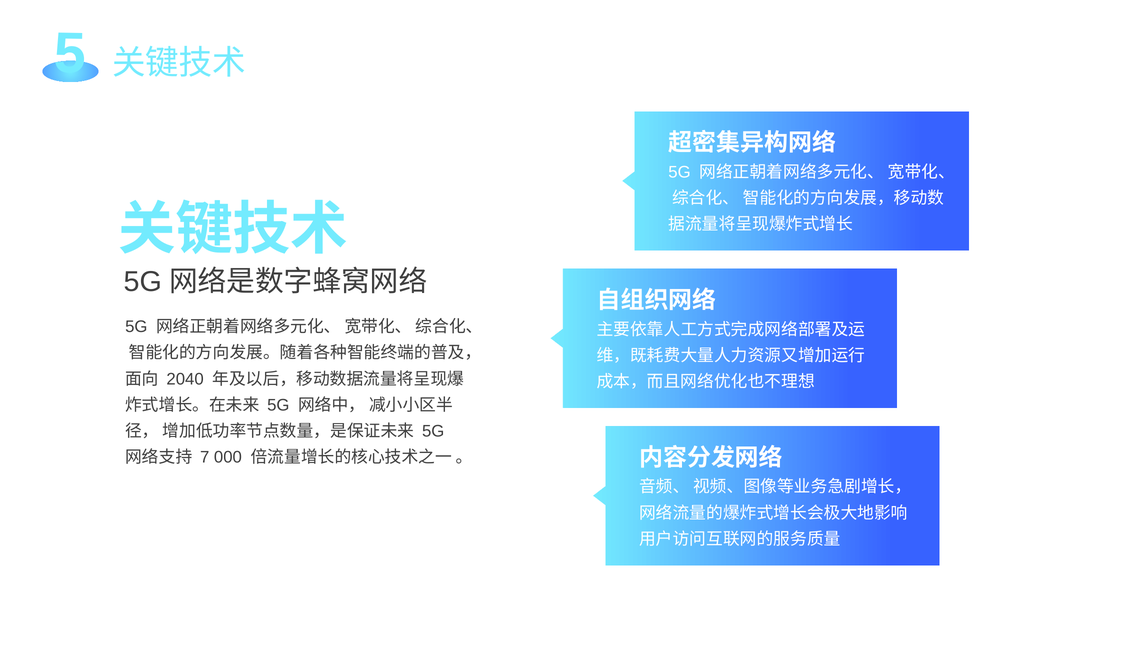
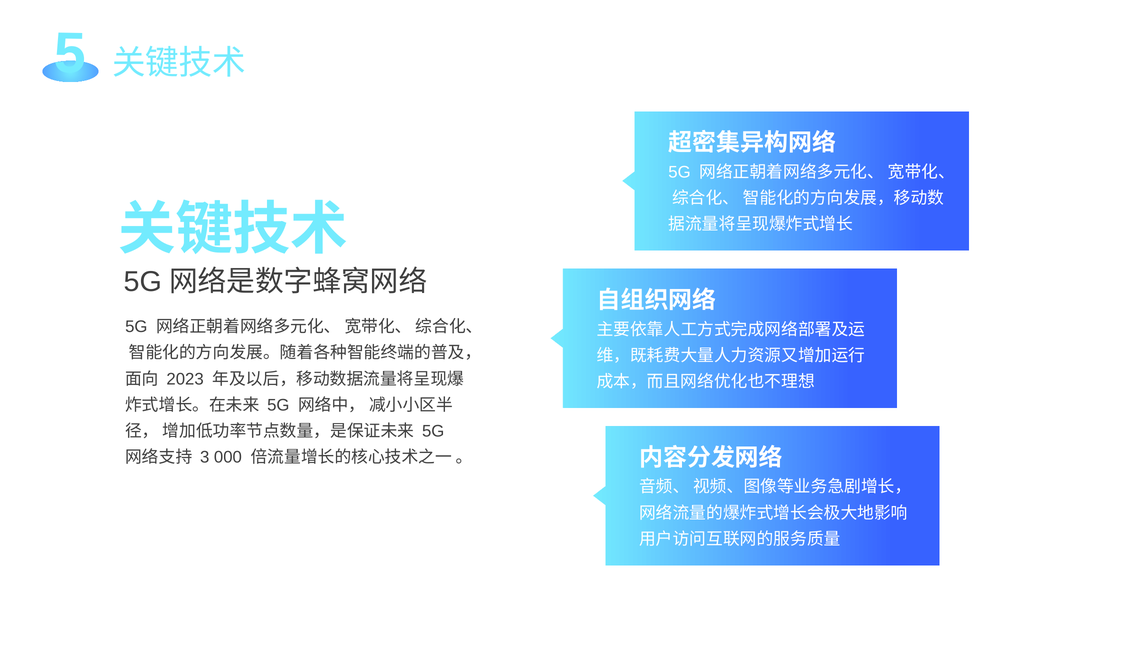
2040: 2040 -> 2023 (185, 379)
7: 7 -> 3 (205, 457)
